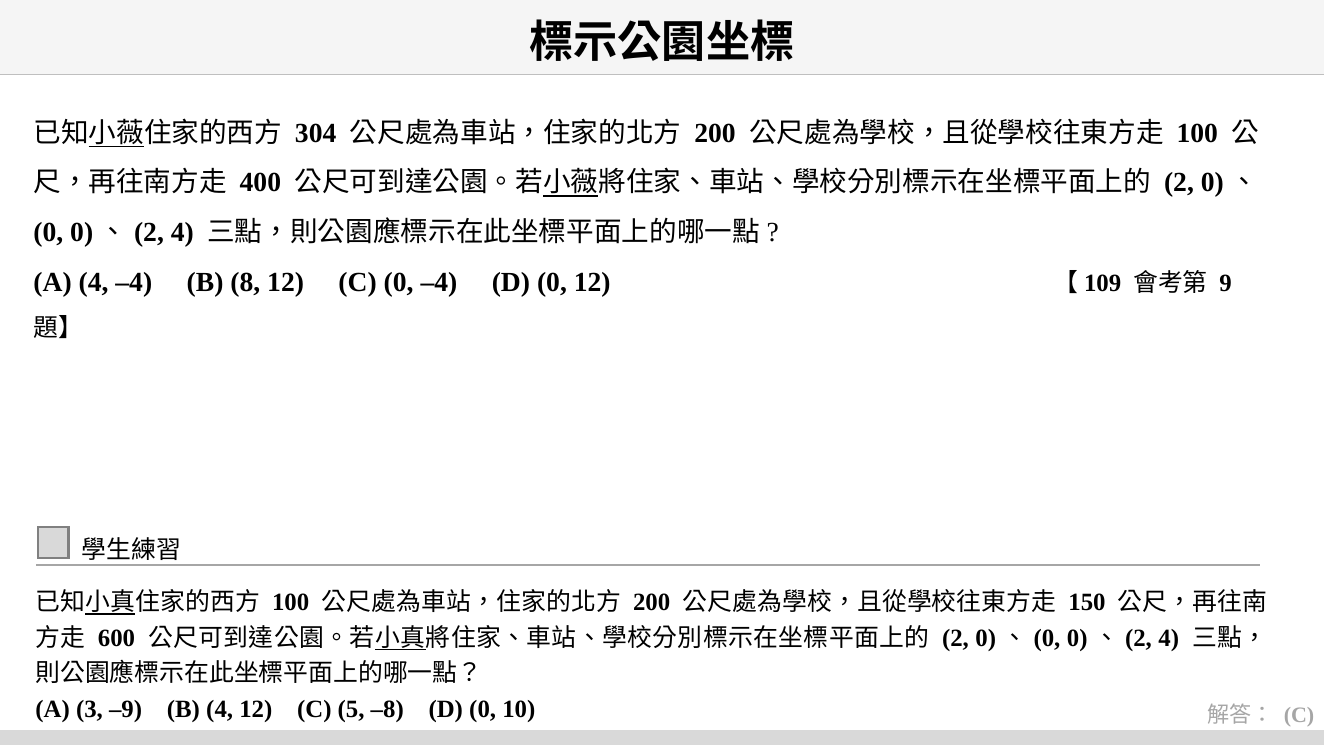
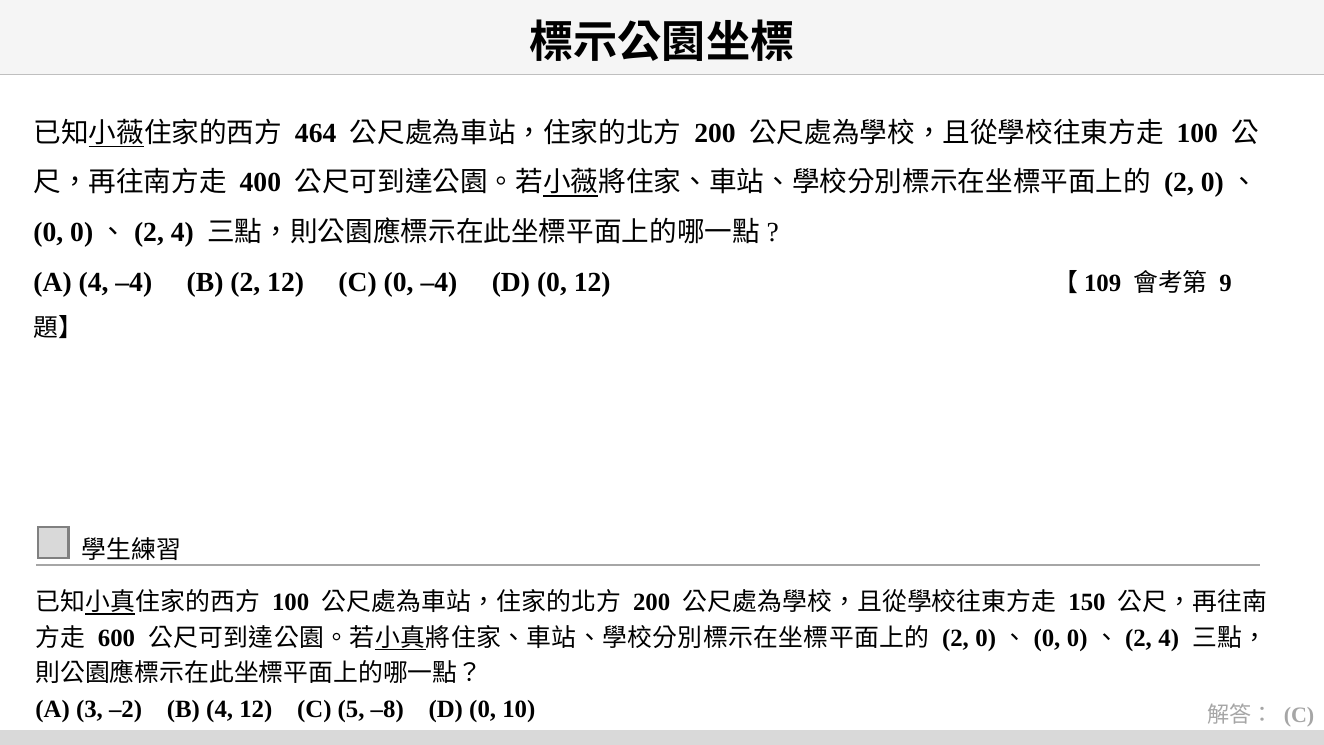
304: 304 -> 464 (316, 133)
B 8: 8 -> 2 (245, 282)
–9: –9 -> –2 (126, 709)
